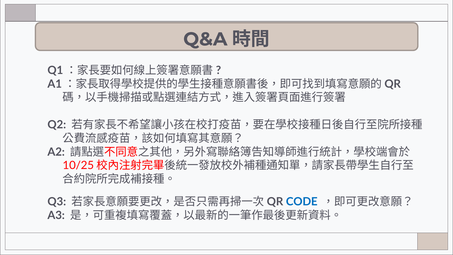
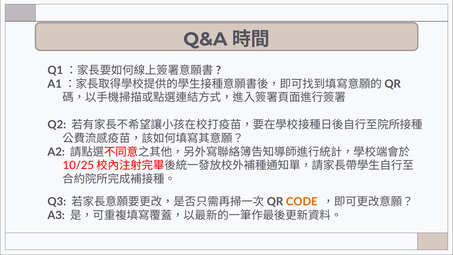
CODE colour: blue -> orange (302, 202)
